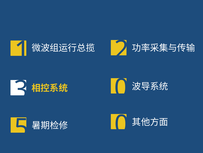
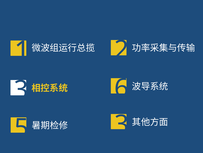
0: 0 -> 6 (121, 88)
0: 0 -> 3 (122, 124)
